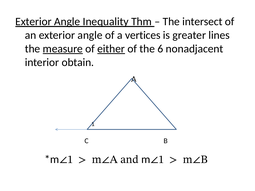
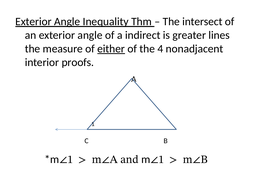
vertices: vertices -> indirect (143, 35)
measure underline: present -> none (63, 49)
6: 6 -> 4 (160, 49)
obtain: obtain -> proofs (78, 62)
